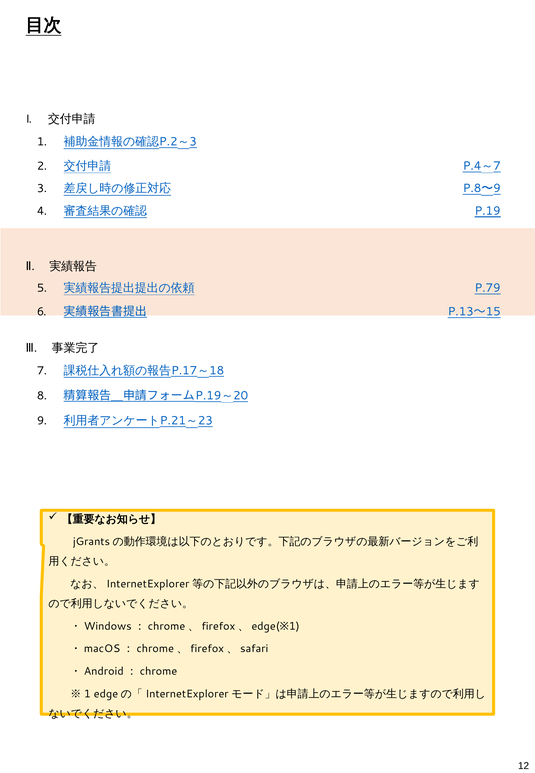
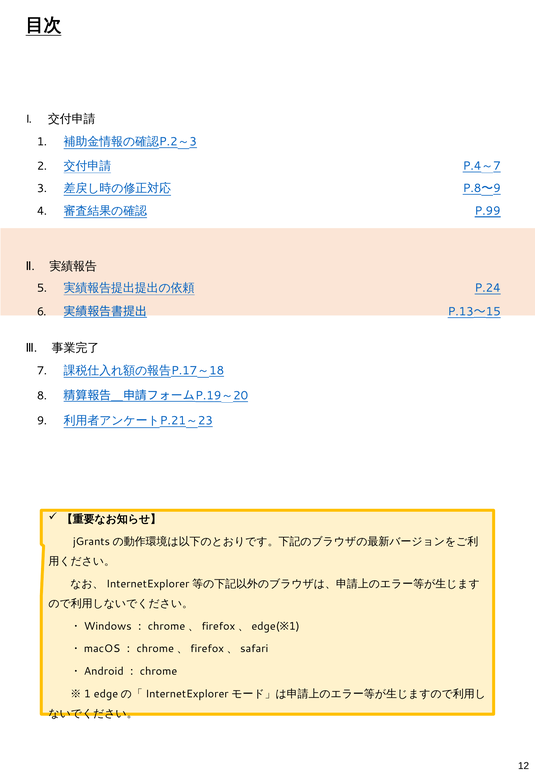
P.19: P.19 -> P.99 (488, 211)
P.79: P.79 -> P.24 (488, 288)
